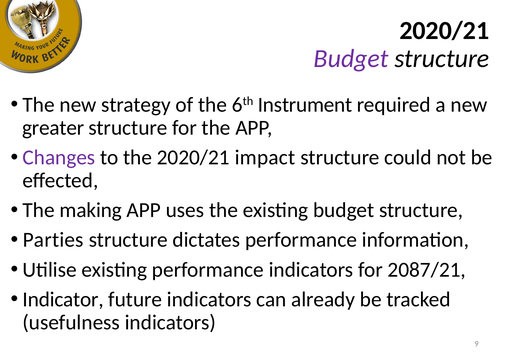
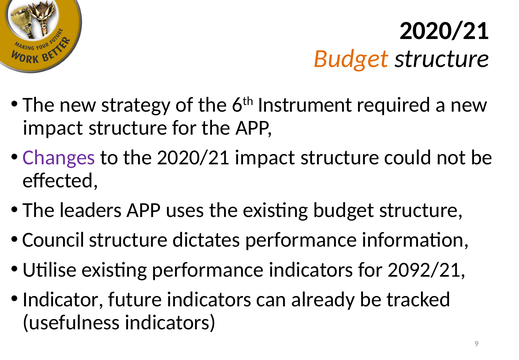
Budget colour: purple -> orange (351, 59)
greater: greater -> impact (53, 127)
making: making -> leaders (91, 210)
Parties: Parties -> Council (53, 239)
2087/21: 2087/21 -> 2092/21 (427, 269)
